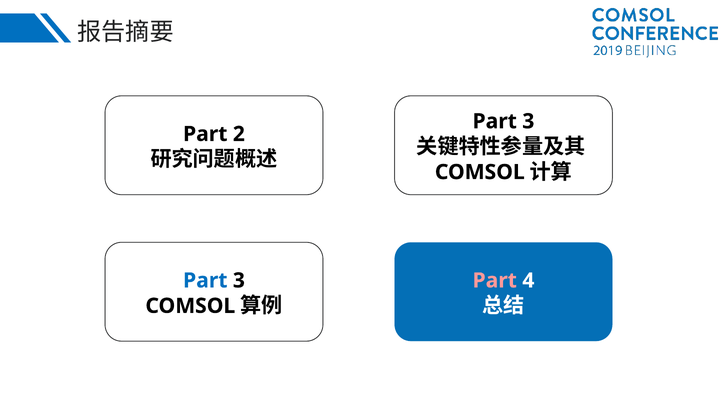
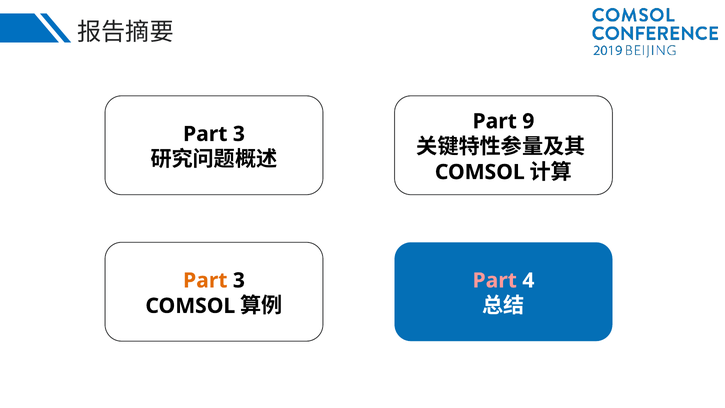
3: 3 -> 9 (528, 121)
2: 2 -> 3 (239, 134)
Part colour: blue -> orange (205, 280)
